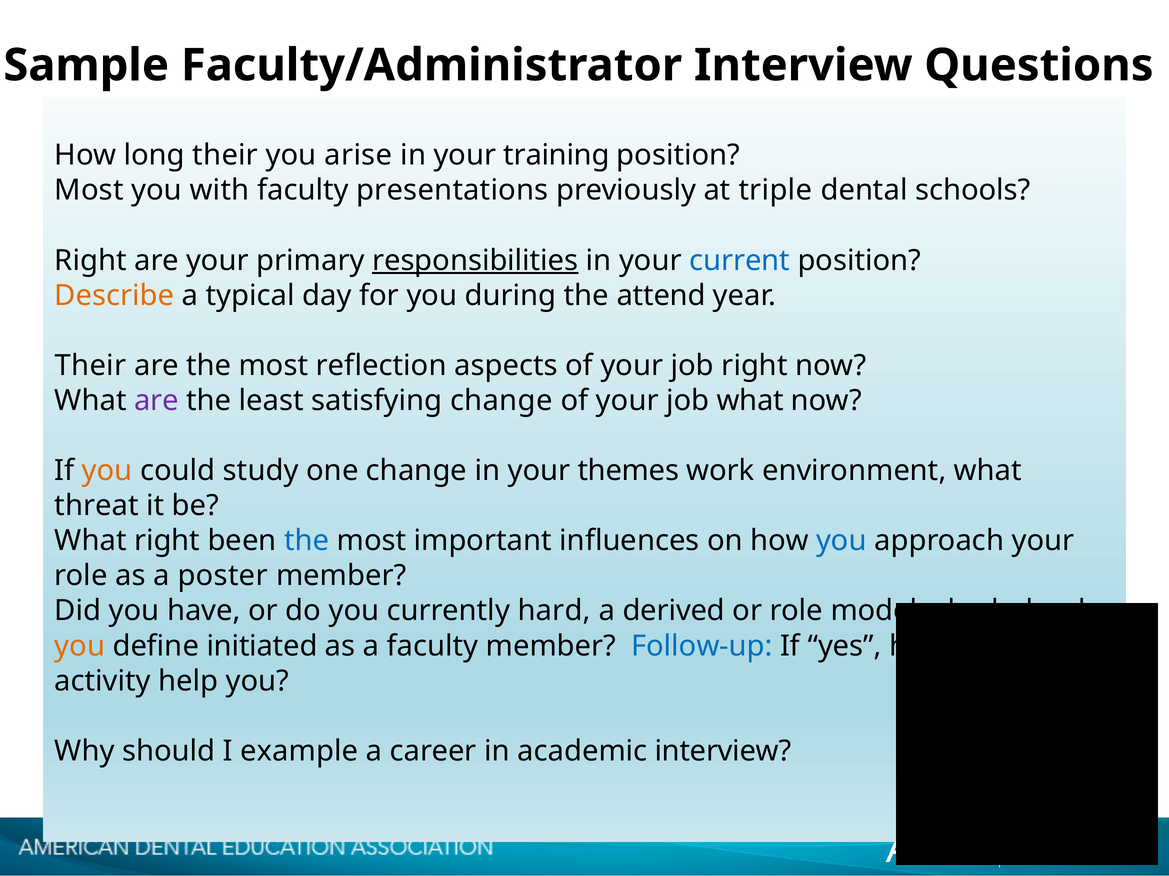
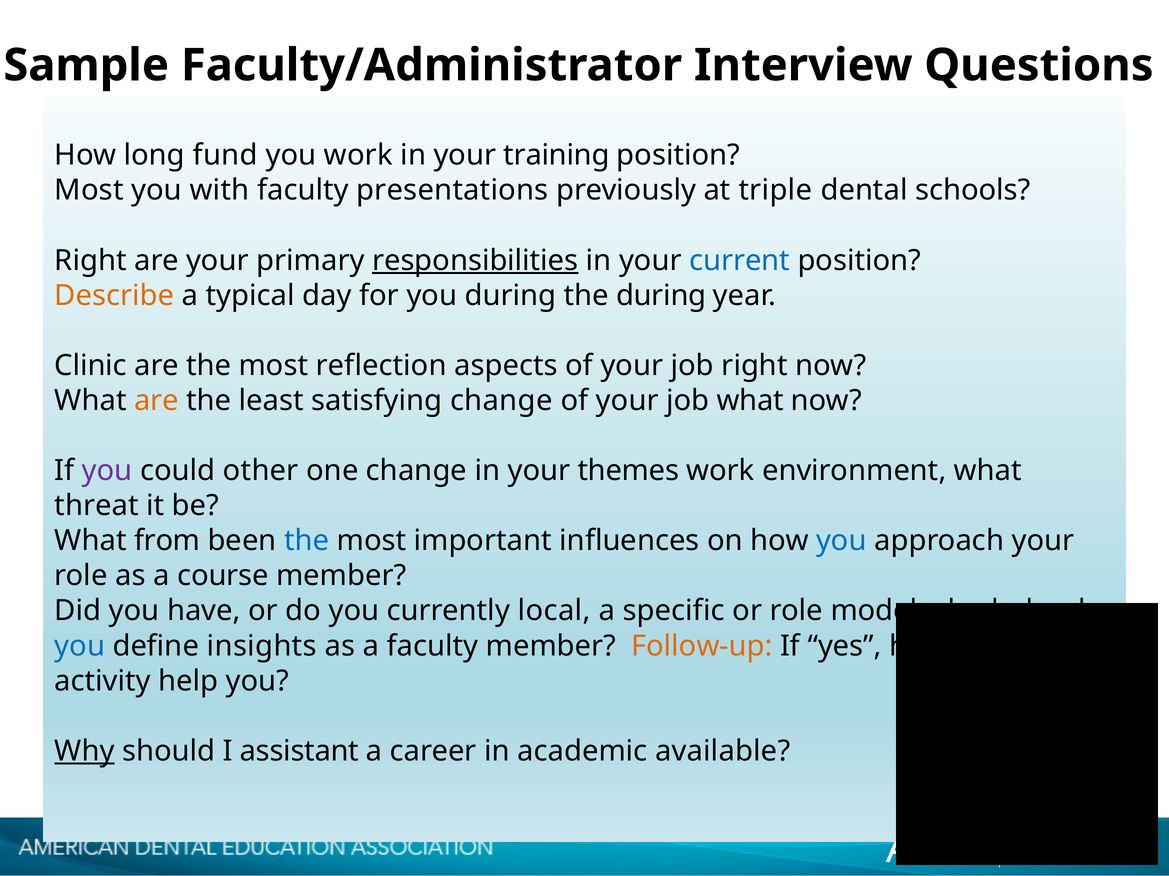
long their: their -> fund (225, 155)
you arise: arise -> work (358, 155)
the attend: attend -> during (661, 296)
Their: Their -> Clinic (91, 366)
are colour: purple -> orange (156, 401)
you colour: orange -> purple (107, 471)
study: study -> other (261, 471)
What right: right -> from (167, 541)
poster: poster -> course (223, 576)
hard: hard -> local (554, 611)
derived: derived -> specific (674, 611)
you colour: orange -> blue (80, 646)
initiated: initiated -> insights (262, 646)
Follow-up colour: blue -> orange (702, 646)
Why underline: none -> present (85, 752)
example: example -> assistant (299, 752)
academic interview: interview -> available (723, 752)
